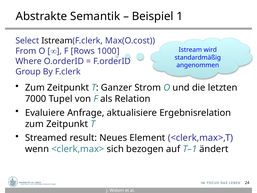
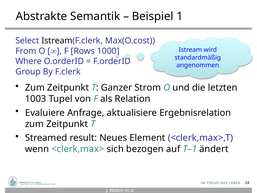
7000: 7000 -> 1003 (36, 99)
